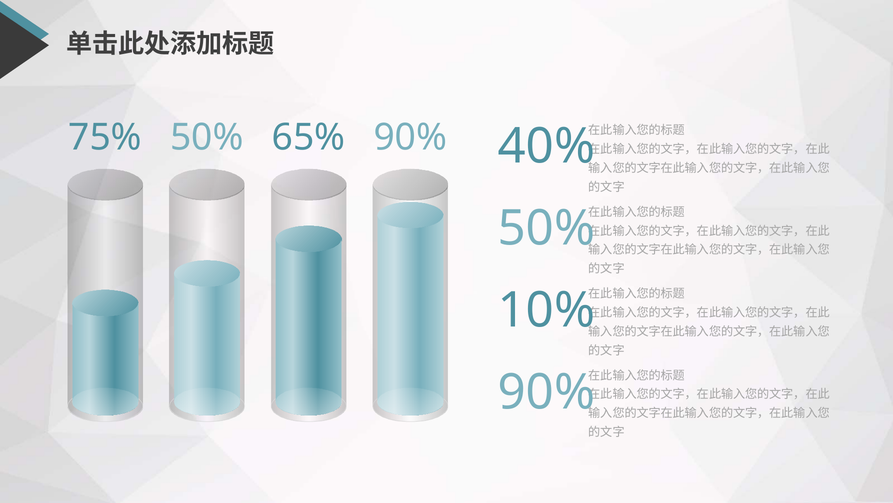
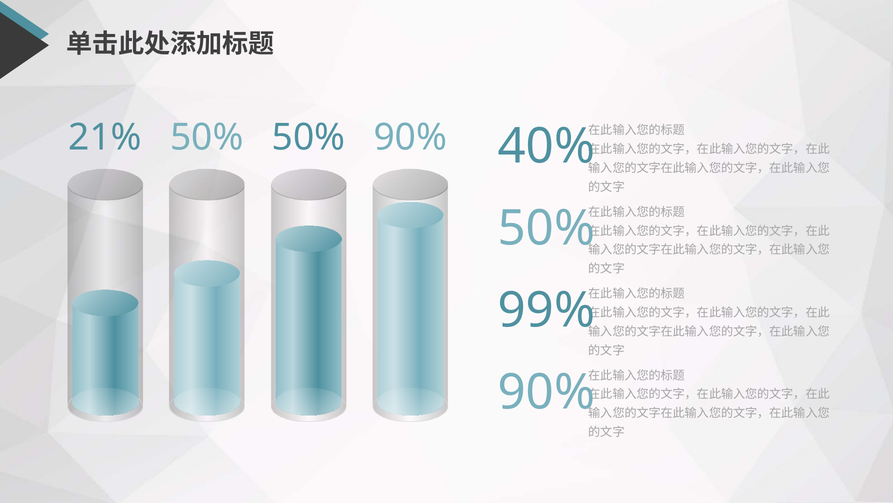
75%: 75% -> 21% (105, 137)
50% 65%: 65% -> 50% (309, 137)
10%: 10% -> 99% (546, 310)
